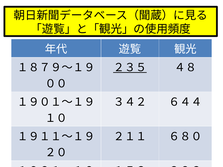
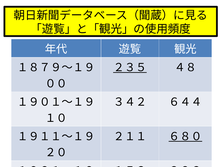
６８０ underline: none -> present (185, 137)
